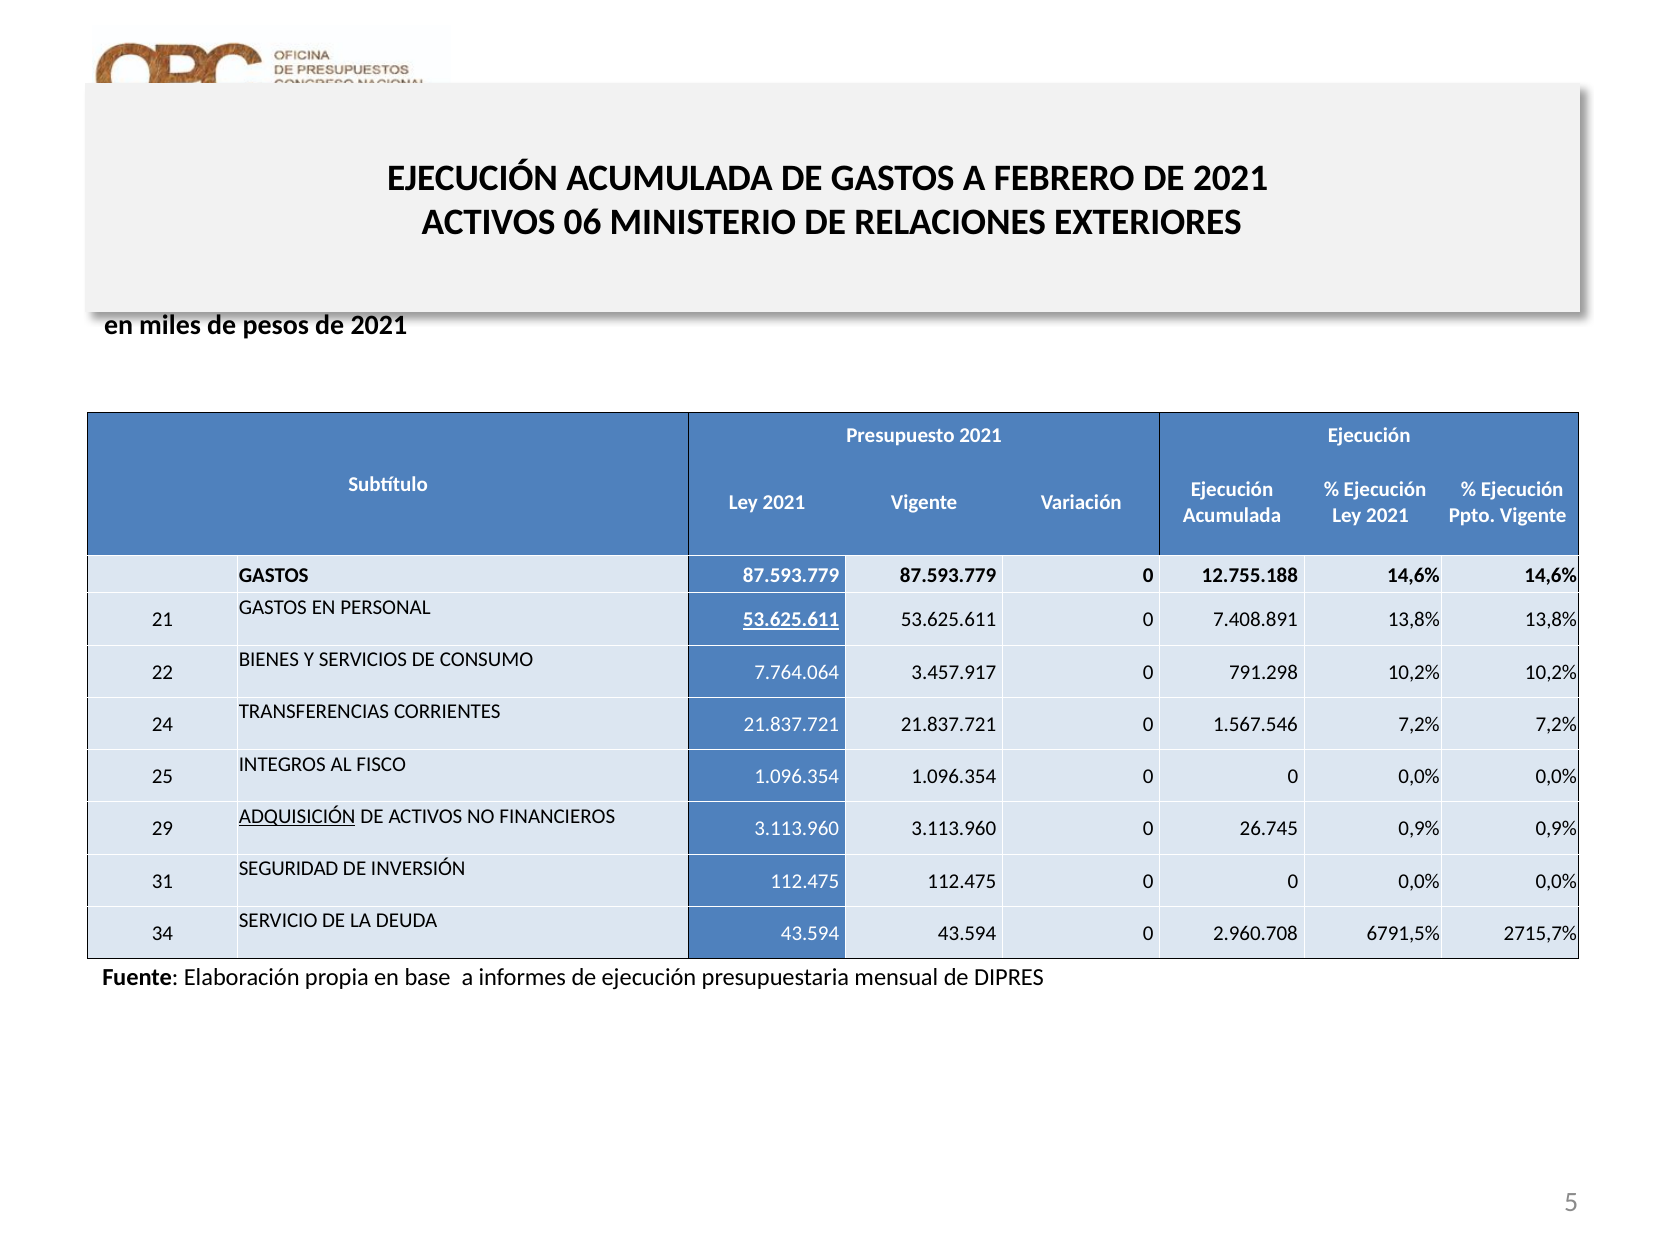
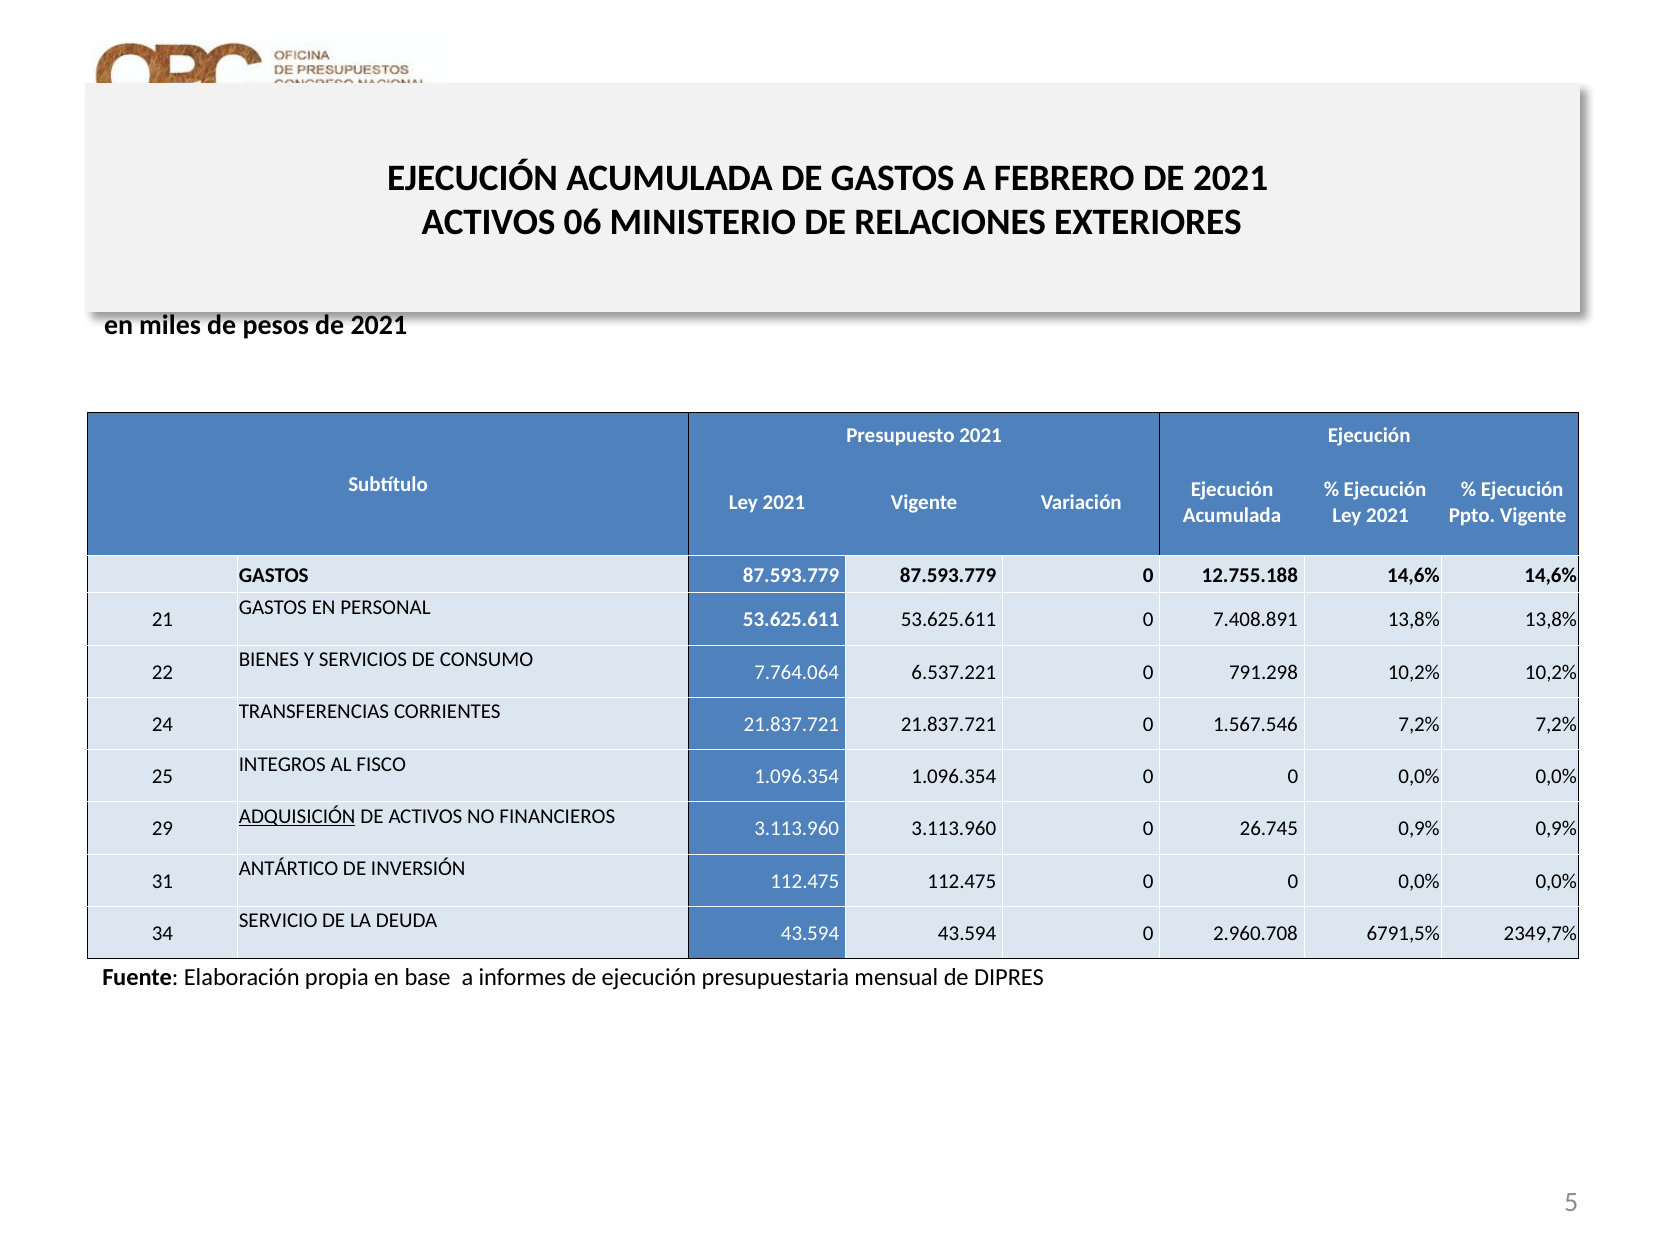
53.625.611 underline: present -> none (791, 620)
3.457.917: 3.457.917 -> 6.537.221 (954, 672)
SEGURIDAD: SEGURIDAD -> ANTÁRTICO (289, 869)
2715,7%: 2715,7% -> 2349,7% (1540, 934)
